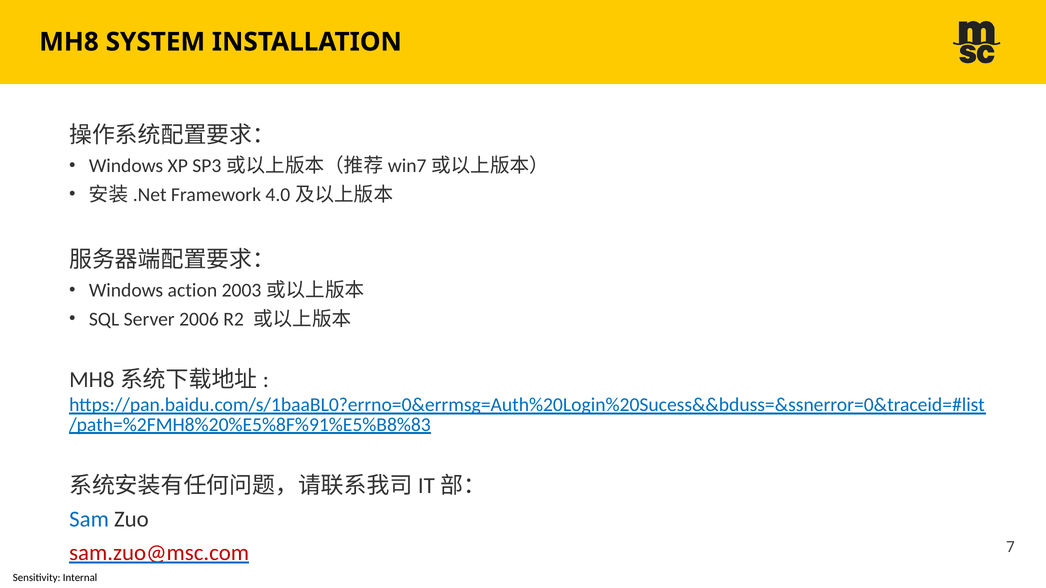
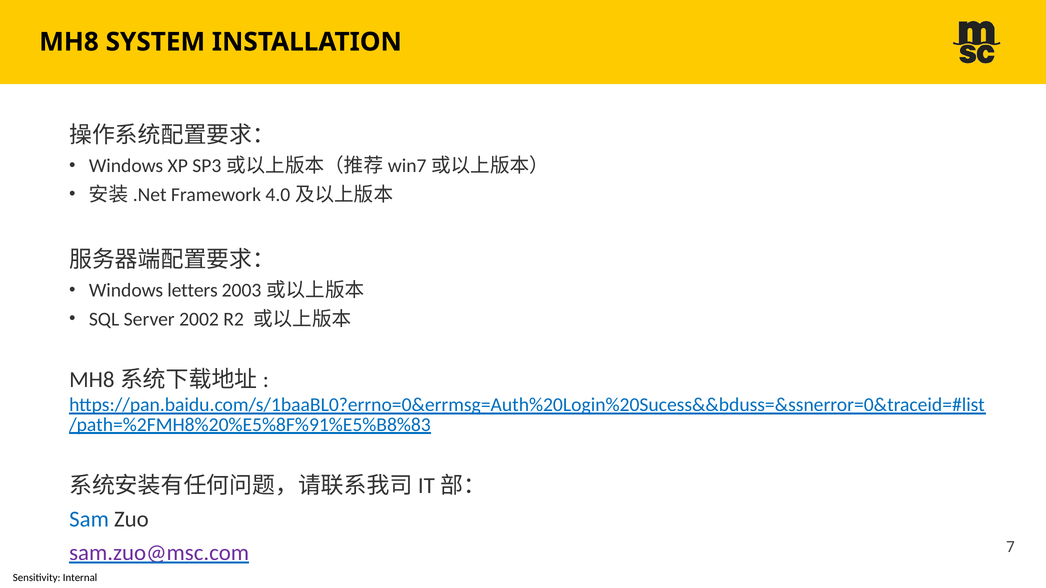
action: action -> letters (193, 291)
2006: 2006 -> 2002 (199, 319)
sam.zuo@msc.com colour: red -> purple (159, 553)
